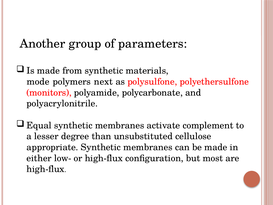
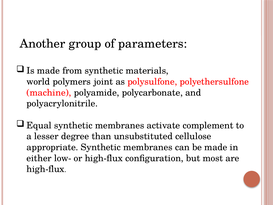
mode: mode -> world (38, 82)
next: next -> joint (103, 82)
monitors: monitors -> machine (49, 93)
